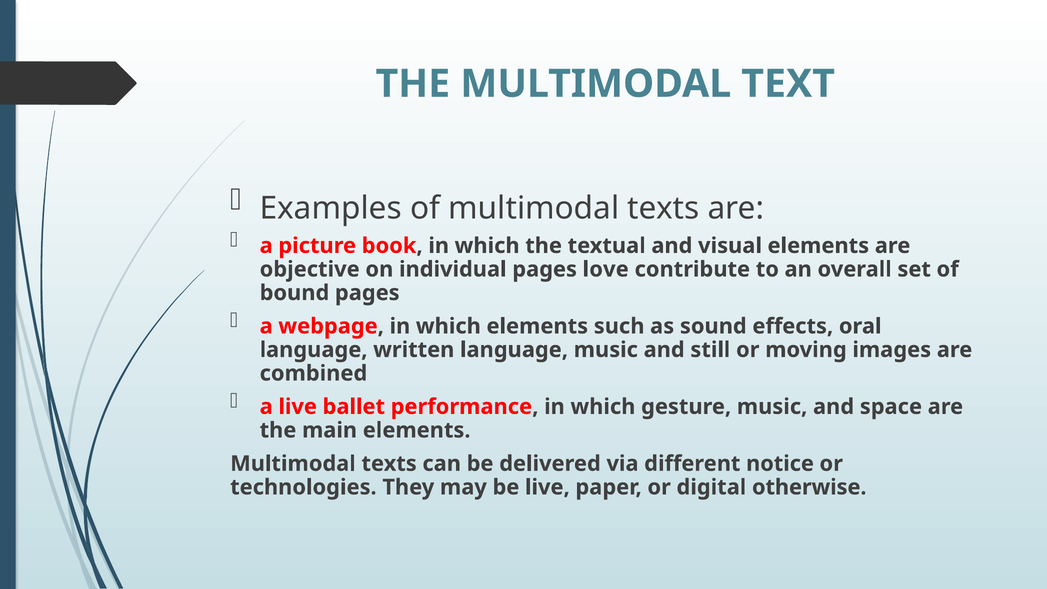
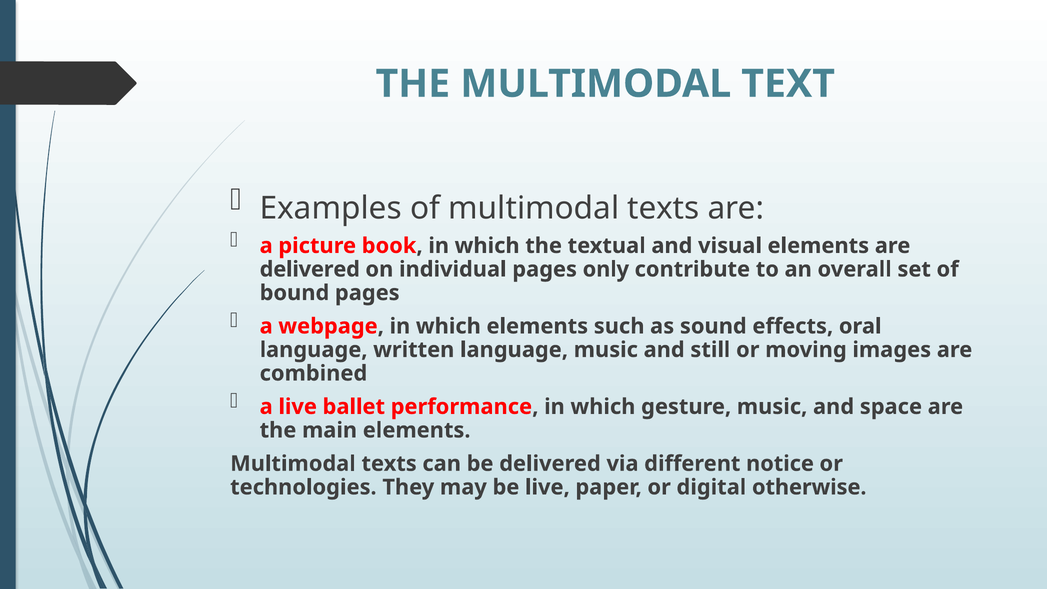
objective: objective -> delivered (310, 269)
love: love -> only (606, 269)
